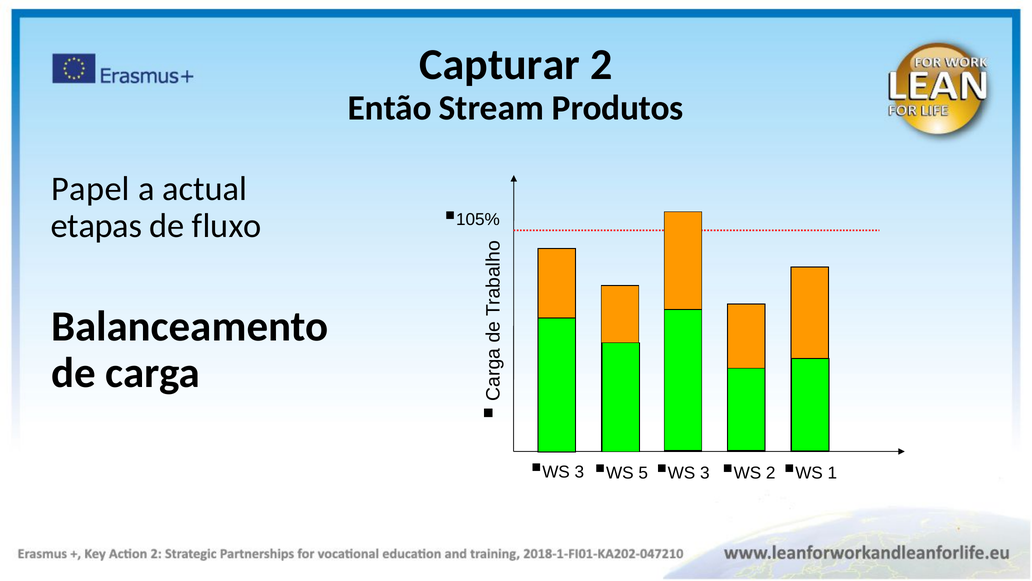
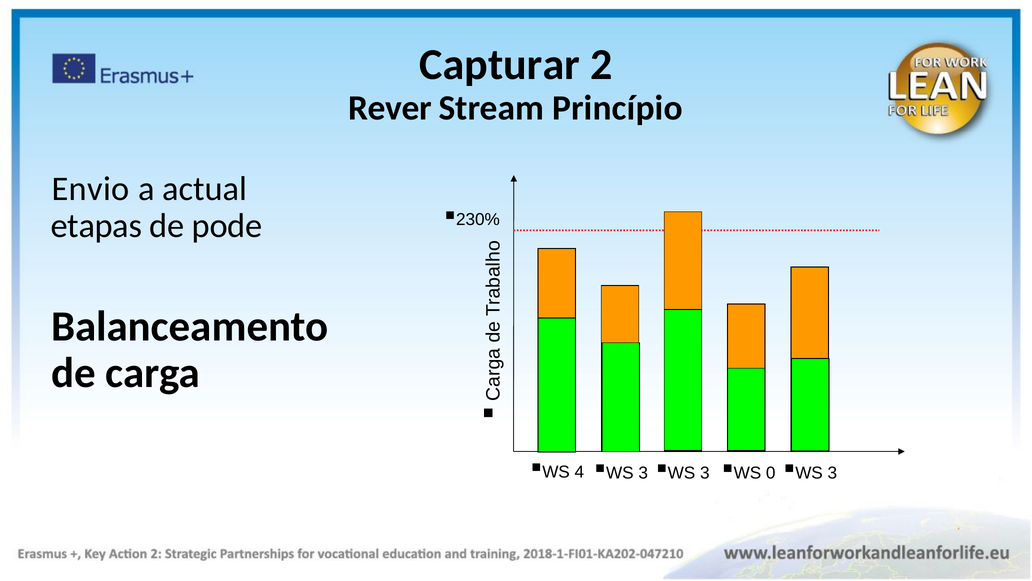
Então: Então -> Rever (390, 108)
Produtos: Produtos -> Princípio (617, 108)
Papel: Papel -> Envio (91, 189)
105%: 105% -> 230% (478, 220)
fluxo: fluxo -> pode (227, 226)
3: 3 -> 4 (579, 471)
5: 5 -> 3 (643, 473)
WS 2: 2 -> 0 (771, 473)
1: 1 -> 3 (832, 473)
